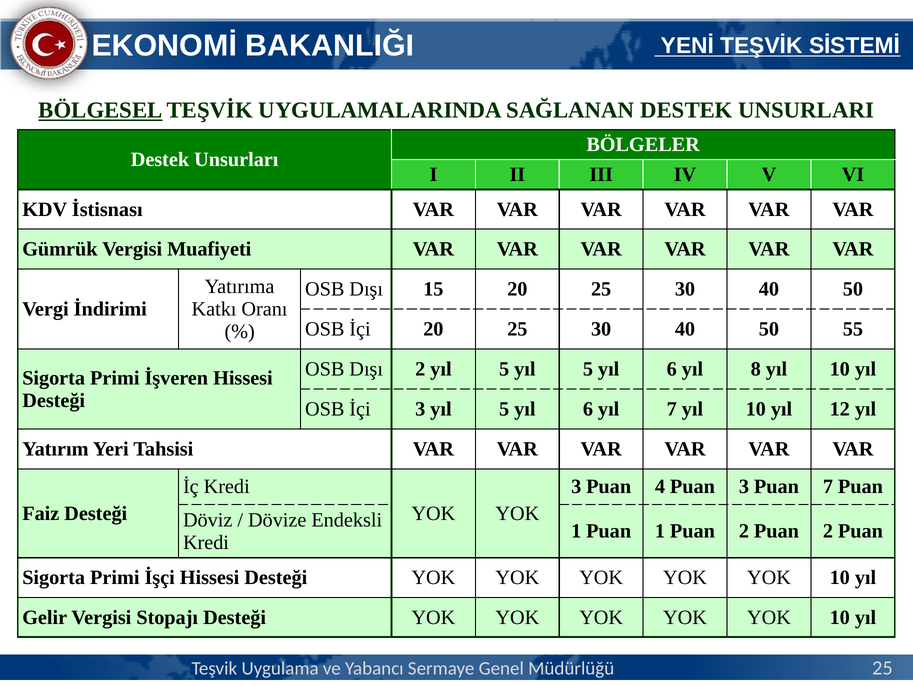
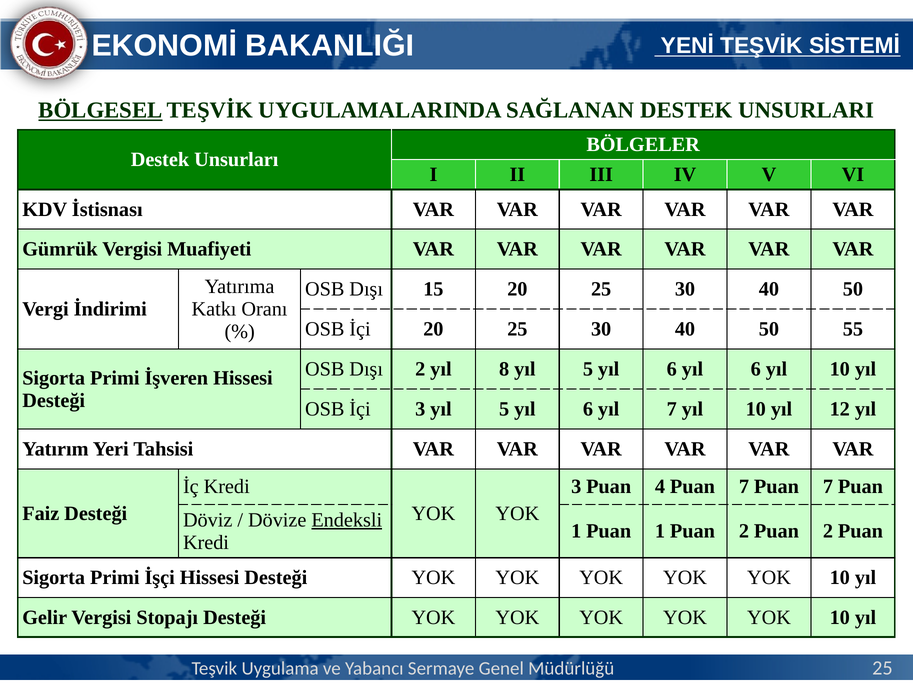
2 yıl 5: 5 -> 8 (504, 369)
6 yıl 8: 8 -> 6 (756, 369)
4 Puan 3: 3 -> 7 (744, 487)
Endeksli underline: none -> present (347, 520)
